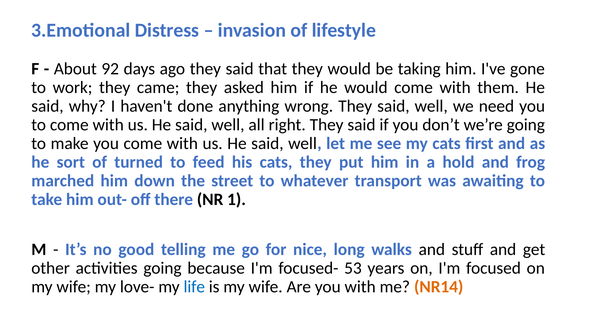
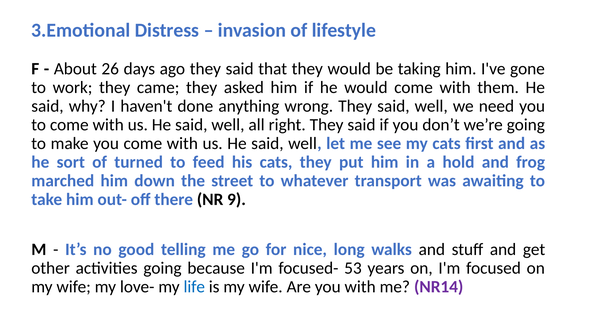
92: 92 -> 26 (110, 69)
1: 1 -> 9 (237, 199)
NR14 colour: orange -> purple (439, 286)
